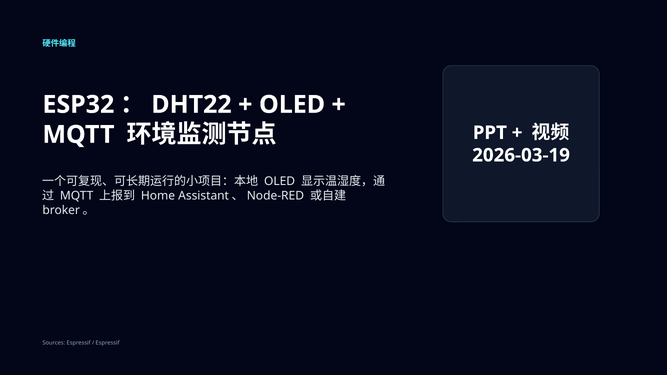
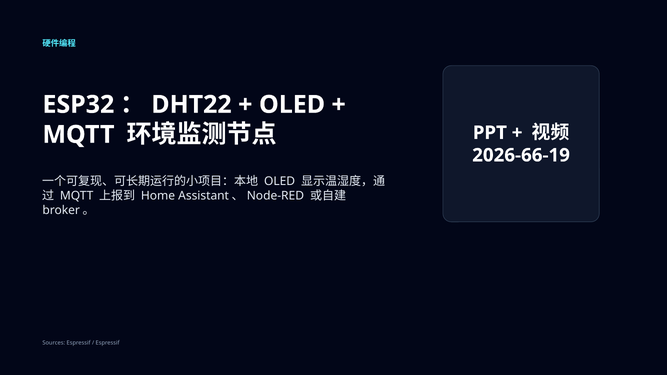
2026-03-19: 2026-03-19 -> 2026-66-19 (521, 155)
